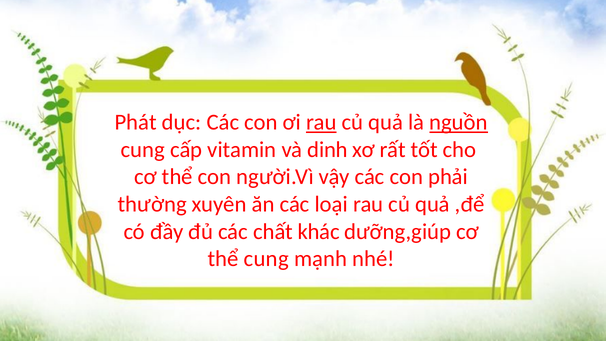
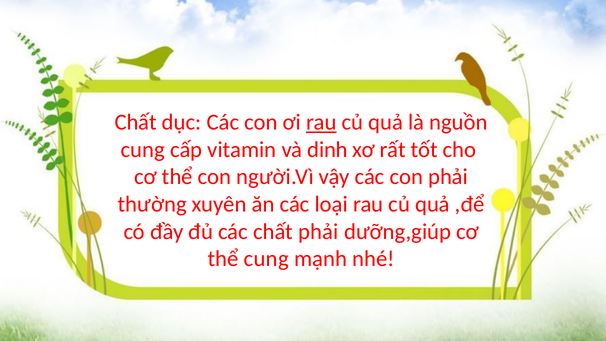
Phát: Phát -> Chất (136, 122)
nguồn underline: present -> none (459, 122)
chất khác: khác -> phải (318, 231)
